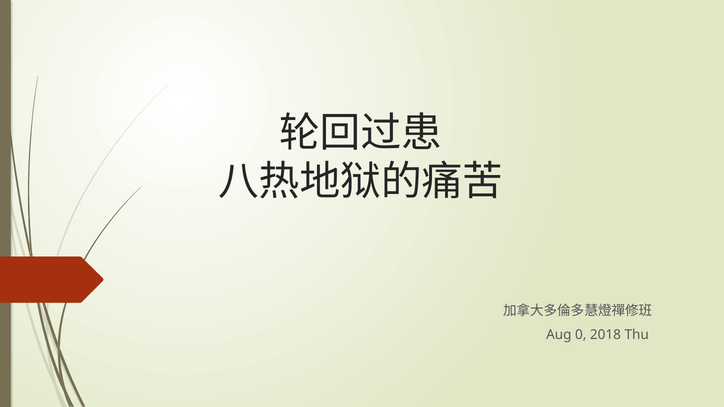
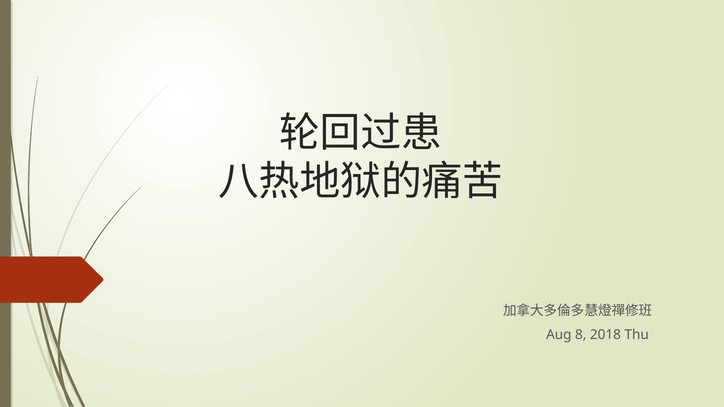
0: 0 -> 8 (581, 335)
